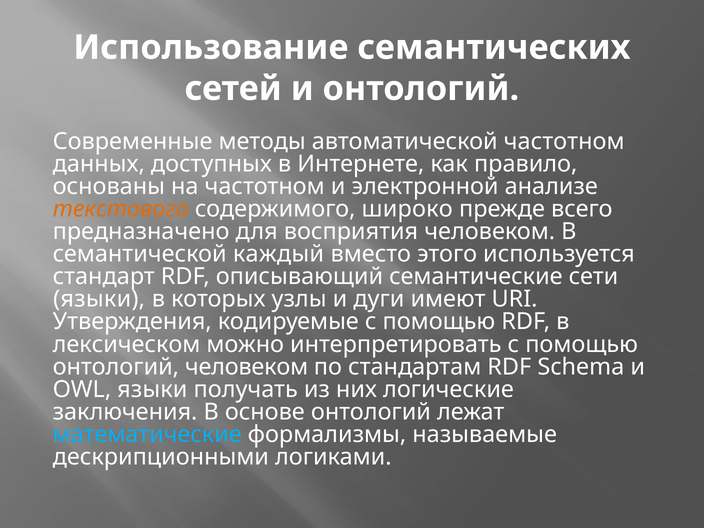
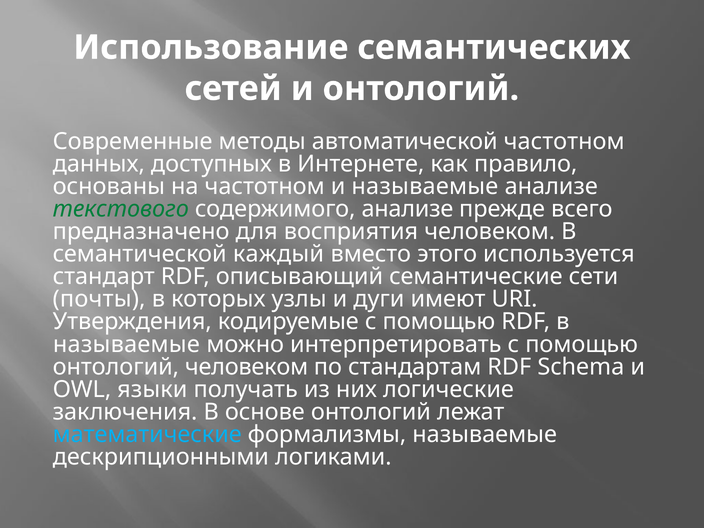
и электронной: электронной -> называемые (425, 187)
текстового colour: orange -> green (121, 209)
содержимого широко: широко -> анализе (407, 209)
языки: языки -> почты (99, 299)
лексическом: лексическом -> называемые (126, 344)
